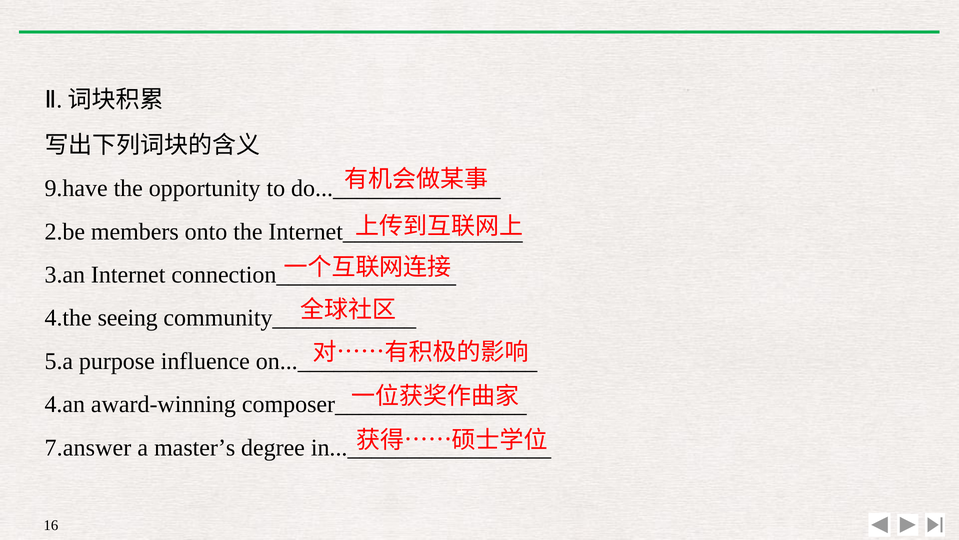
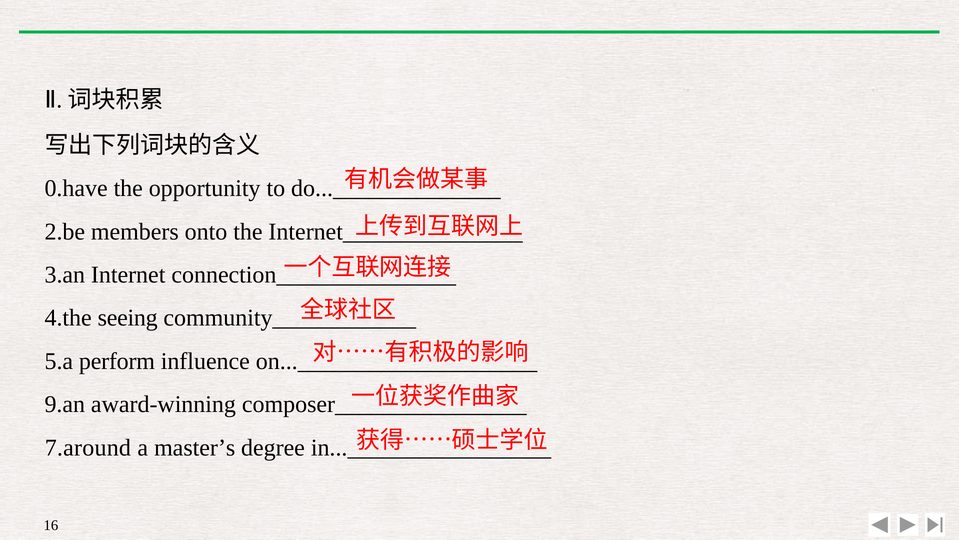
9.have: 9.have -> 0.have (76, 188)
purpose: purpose -> perform (117, 361)
4.an: 4.an -> 9.an (65, 404)
7.answer: 7.answer -> 7.around (88, 447)
